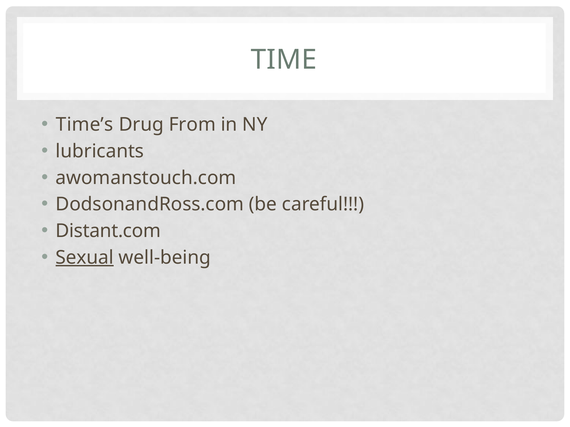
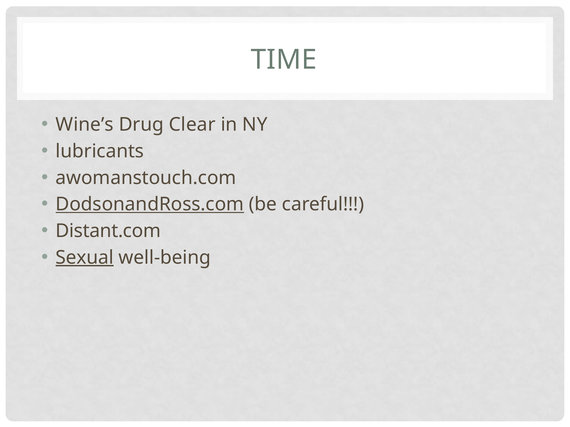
Time’s: Time’s -> Wine’s (85, 125)
From: From -> Clear (192, 125)
DodsonandRoss.com underline: none -> present (150, 205)
